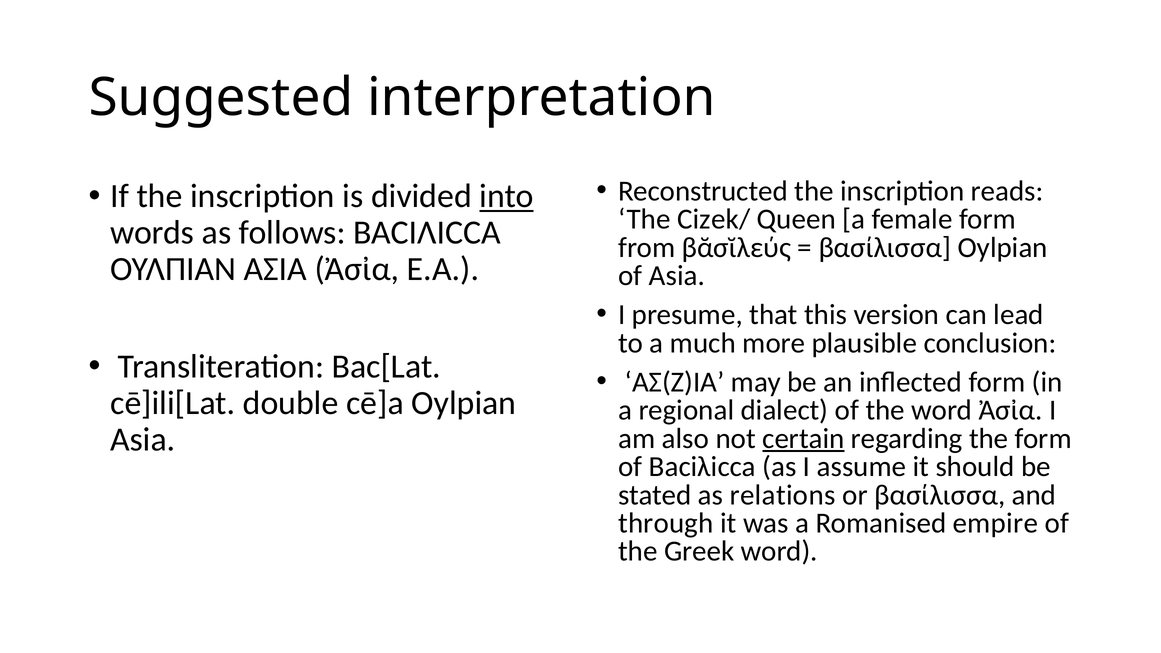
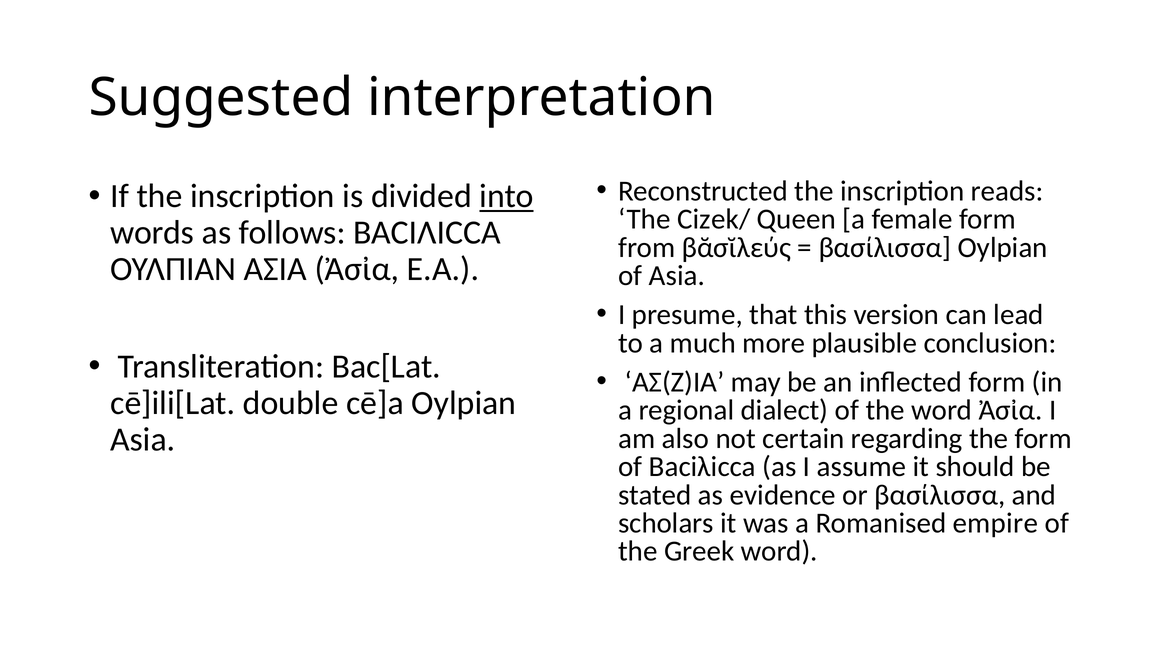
certain underline: present -> none (803, 439)
relations: relations -> evidence (783, 495)
through: through -> scholars (666, 523)
